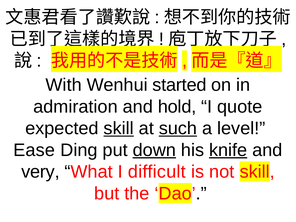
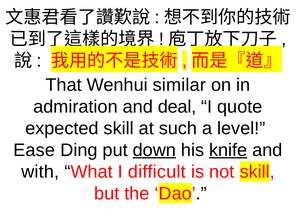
With: With -> That (64, 85)
started: started -> similar (179, 85)
hold: hold -> deal (177, 107)
skill underline: present -> none (119, 128)
such underline: present -> none (178, 128)
very: very -> with (40, 172)
